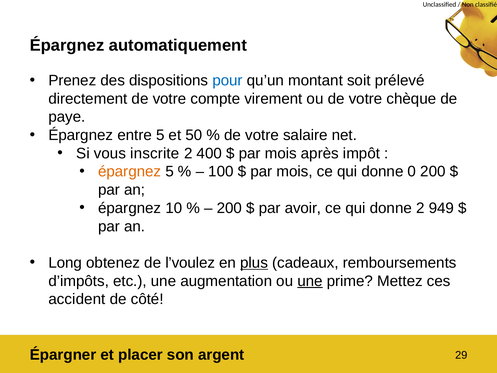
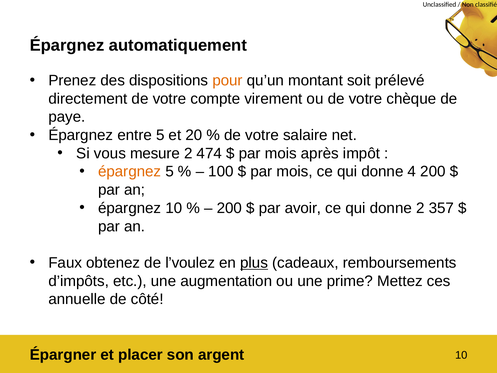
pour colour: blue -> orange (228, 80)
50: 50 -> 20 (194, 135)
inscrite: inscrite -> mesure (155, 153)
400: 400 -> 474 (209, 153)
0: 0 -> 4 (412, 172)
949: 949 -> 357 (441, 208)
Long: Long -> Faux (65, 263)
une underline: present -> none (310, 281)
accident: accident -> annuelle (77, 299)
argent 29: 29 -> 10 (461, 355)
